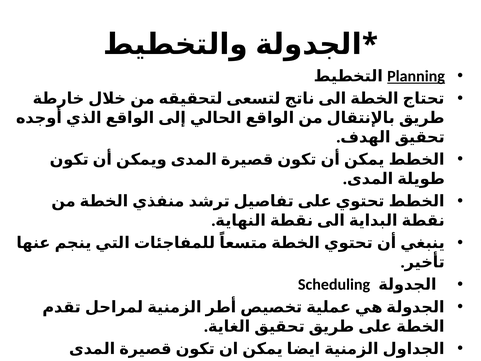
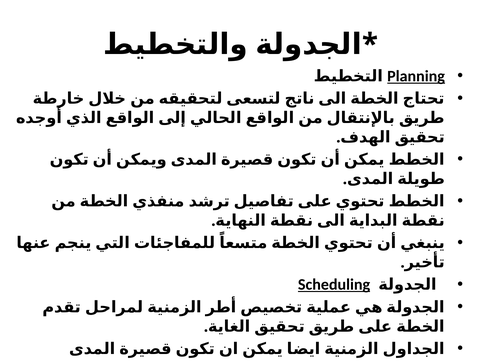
Scheduling underline: none -> present (334, 285)
